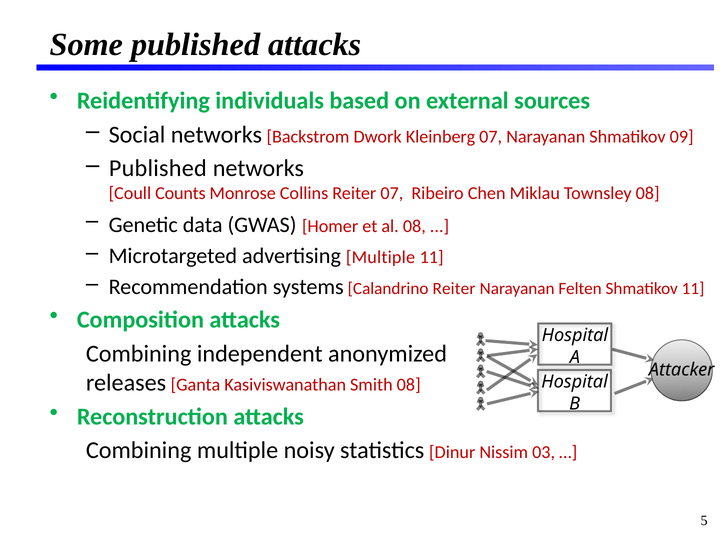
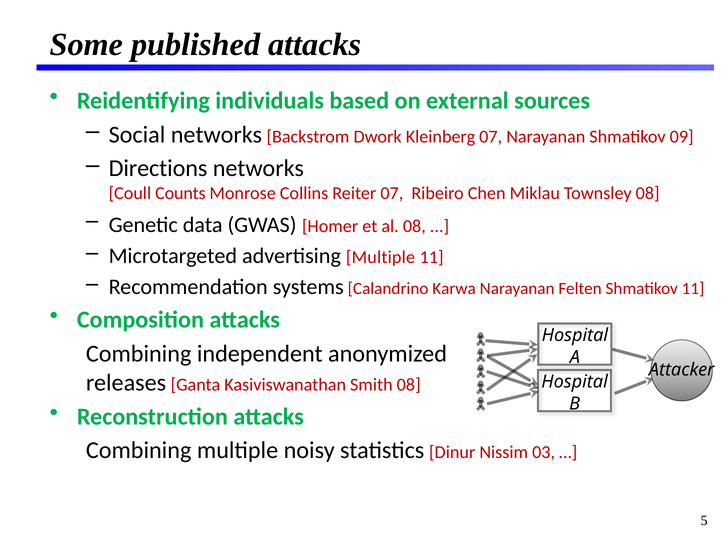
Published: Published -> Directions (158, 169)
Calandrino Reiter: Reiter -> Karwa (454, 289)
